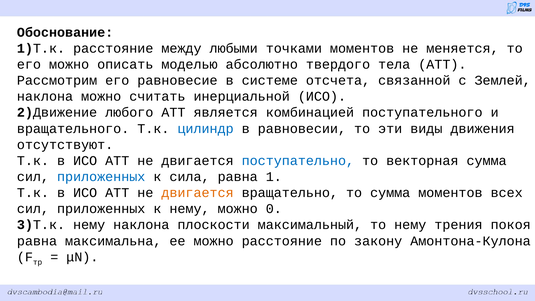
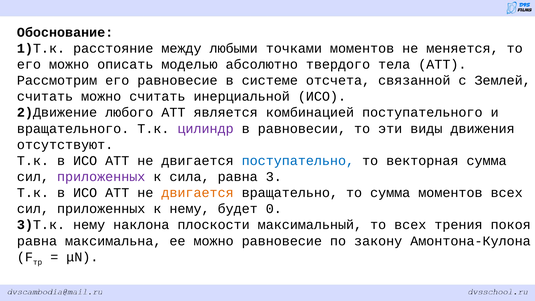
наклона: наклона -> считать (45, 96)
цилиндр colour: blue -> purple (206, 129)
приложенных colour: blue -> purple (101, 177)
1: 1 -> 3 (274, 177)
нему можно: можно -> будет (238, 209)
то нему: нему -> всех (410, 225)
можно расстояние: расстояние -> равновесие (282, 241)
